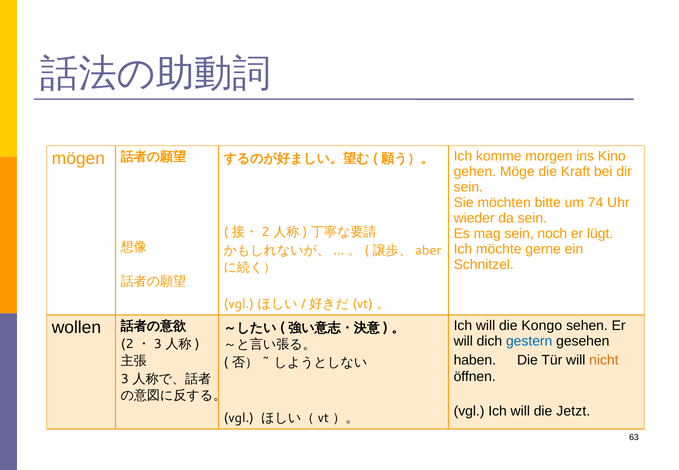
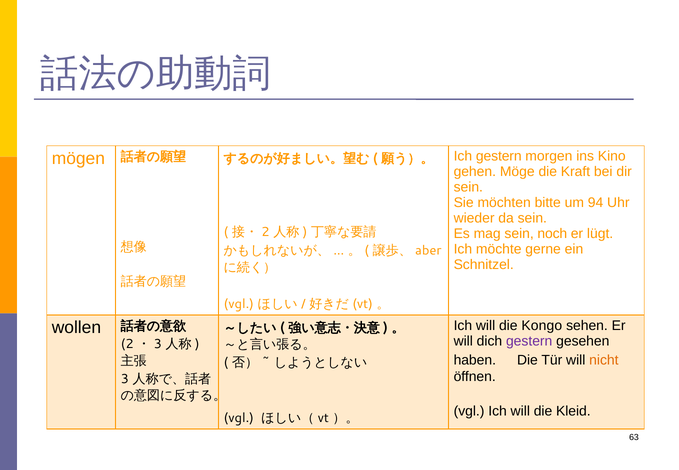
Ich komme: komme -> gestern (499, 156)
74: 74 -> 94 (596, 203)
gestern colour: blue -> purple (529, 341)
Jetzt: Jetzt -> Kleid (573, 411)
